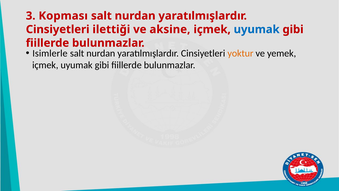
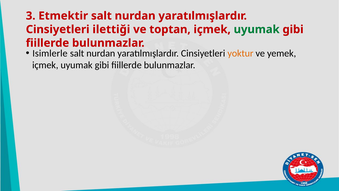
Kopması: Kopması -> Etmektir (63, 16)
aksine: aksine -> toptan (170, 29)
uyumak colour: blue -> green (257, 29)
